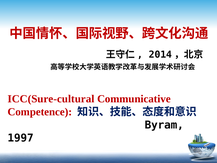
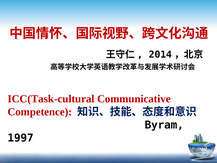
ICC(Sure-cultural: ICC(Sure-cultural -> ICC(Task-cultural (51, 99)
